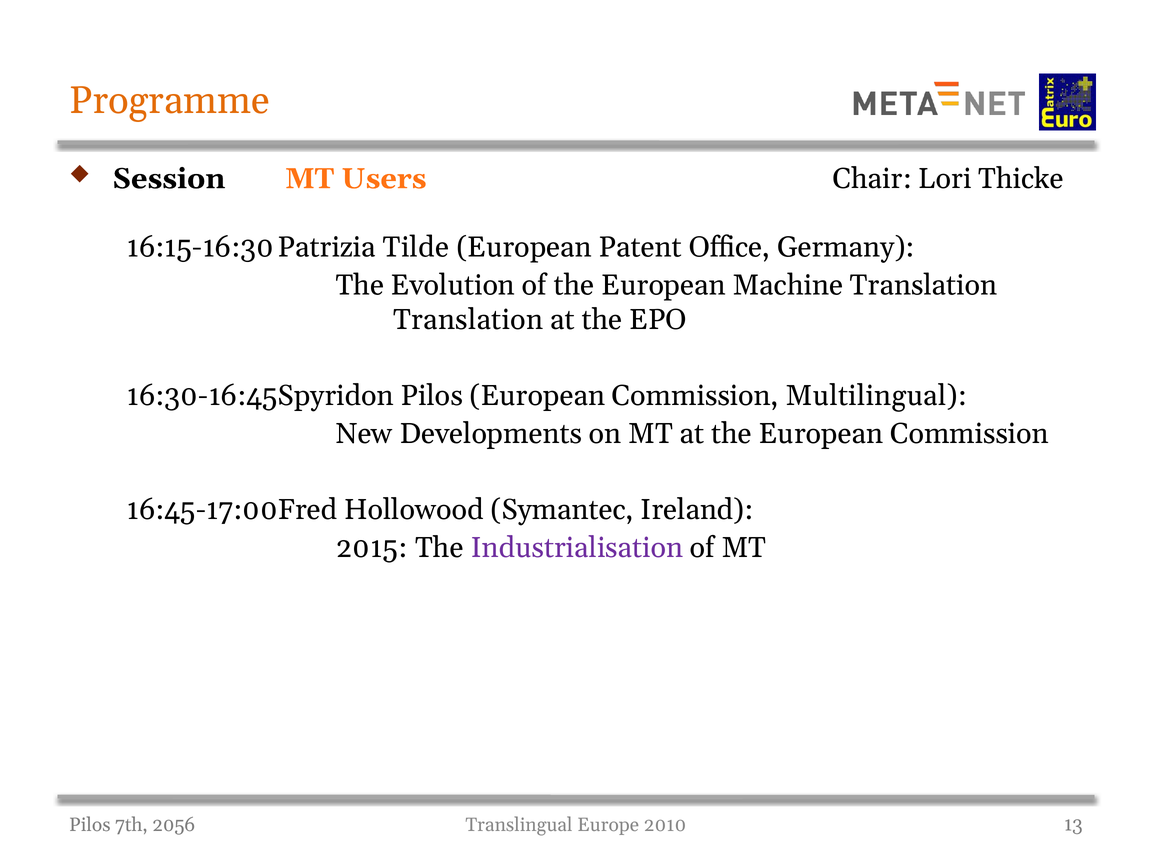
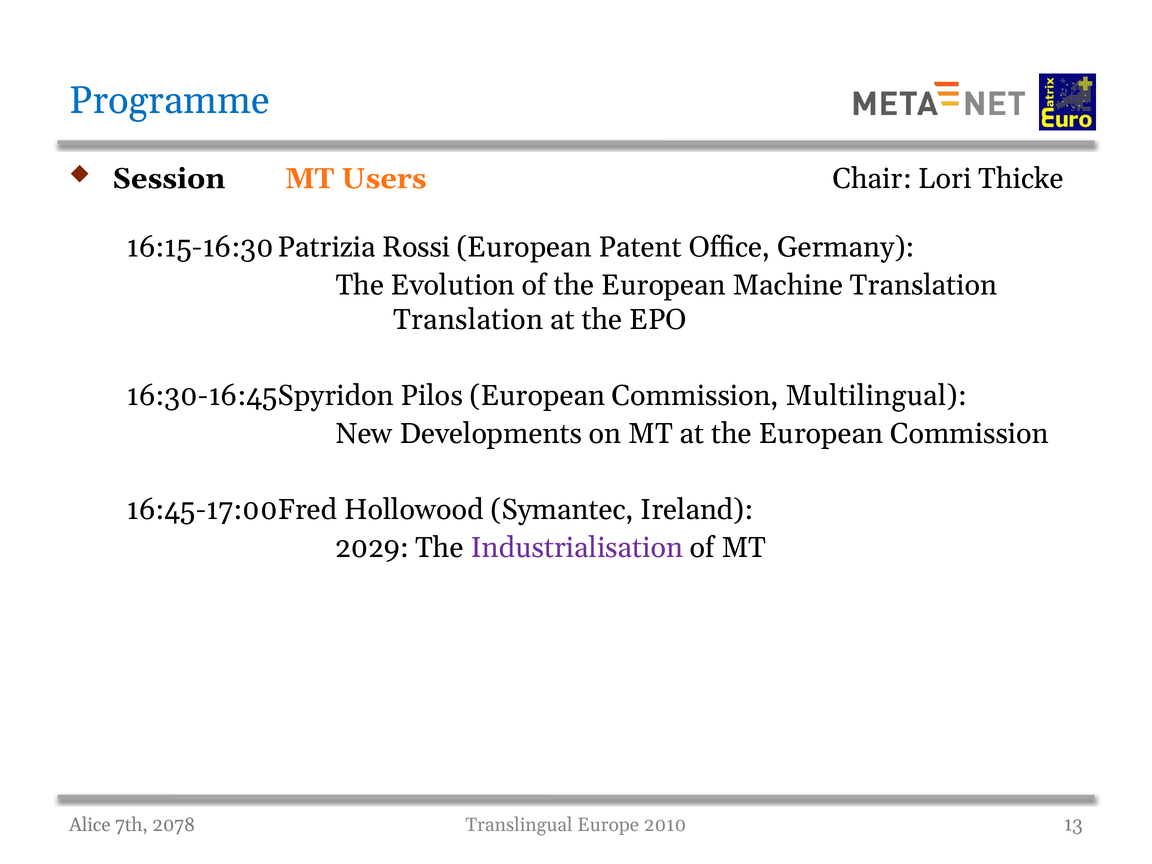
Programme colour: orange -> blue (169, 101)
Tilde: Tilde -> Rossi (416, 247)
2015: 2015 -> 2029 (372, 548)
Pilos: Pilos -> Alice (90, 825)
2056: 2056 -> 2078 (174, 825)
